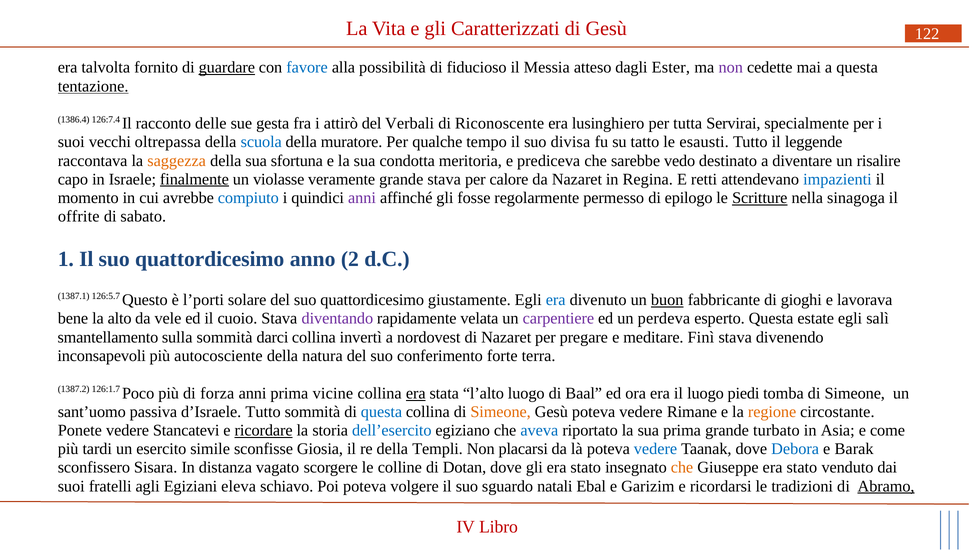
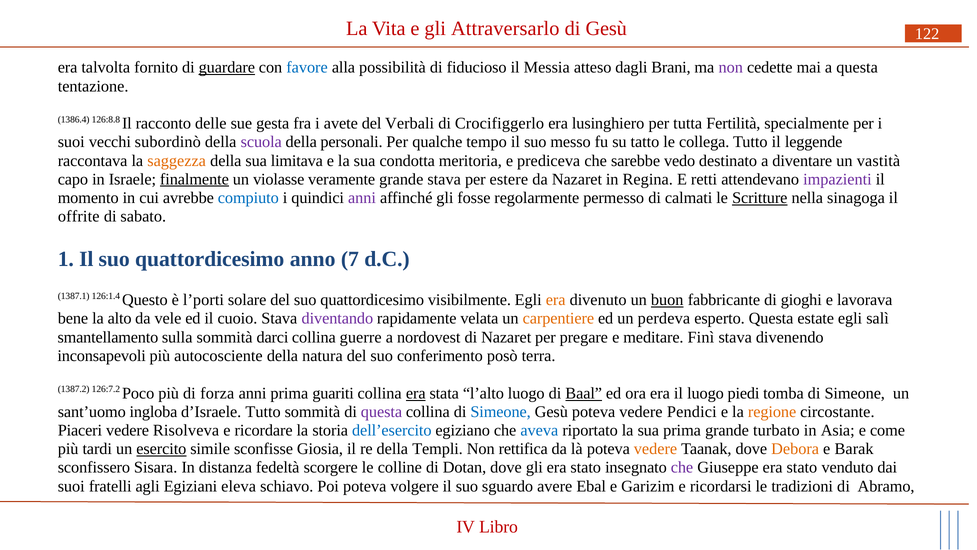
Caratterizzati: Caratterizzati -> Attraversarlo (505, 29)
Ester: Ester -> Brani (671, 68)
tentazione underline: present -> none (93, 86)
126:7.4: 126:7.4 -> 126:8.8 (106, 120)
attirò: attirò -> avete (341, 124)
Riconoscente: Riconoscente -> Crocifiggerlo (500, 124)
Servirai: Servirai -> Fertilità (733, 124)
oltrepassa: oltrepassa -> subordinò (168, 142)
scuola colour: blue -> purple (261, 142)
muratore: muratore -> personali (352, 142)
divisa: divisa -> messo (571, 142)
esausti: esausti -> collega (704, 142)
sfortuna: sfortuna -> limitava (297, 161)
risalire: risalire -> vastità (878, 161)
calore: calore -> estere (509, 179)
impazienti colour: blue -> purple (837, 179)
epilogo: epilogo -> calmati (689, 198)
2: 2 -> 7 (350, 259)
126:5.7: 126:5.7 -> 126:1.4 (106, 296)
giustamente: giustamente -> visibilmente (469, 300)
era colour: blue -> orange (556, 300)
carpentiere colour: purple -> orange (558, 319)
invertì: invertì -> guerre (361, 337)
forte: forte -> posò (502, 356)
126:1.7: 126:1.7 -> 126:7.2 (106, 390)
vicine: vicine -> guariti (333, 393)
Baal underline: none -> present (584, 393)
passiva: passiva -> ingloba (153, 412)
questa colour: blue -> purple (381, 412)
Simeone colour: orange -> blue (501, 412)
Rimane: Rimane -> Pendici (692, 412)
Ponete: Ponete -> Piaceri (80, 431)
Stancatevi: Stancatevi -> Risolveva (186, 431)
ricordare underline: present -> none (264, 431)
esercito underline: none -> present (161, 449)
placarsi: placarsi -> rettifica (523, 449)
vedere colour: blue -> orange (656, 449)
Debora colour: blue -> orange (795, 449)
vagato: vagato -> fedeltà (278, 468)
che colour: orange -> purple (682, 468)
natali: natali -> avere (555, 486)
Abramo underline: present -> none (886, 486)
